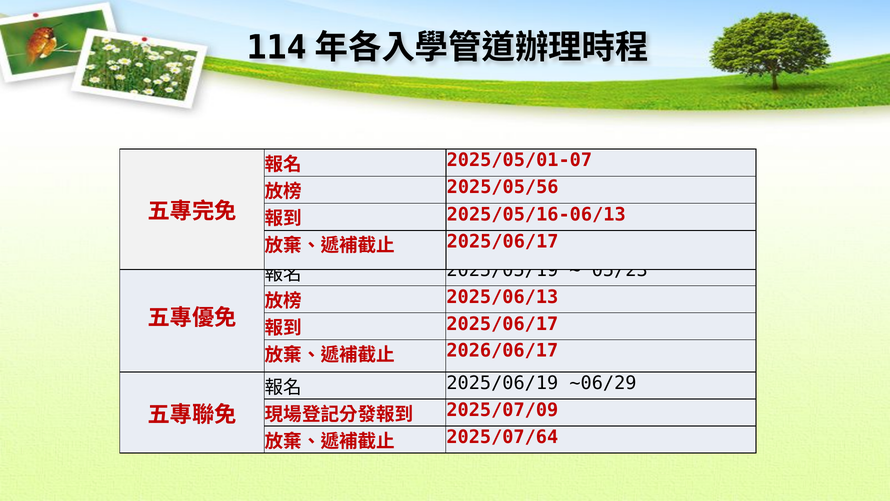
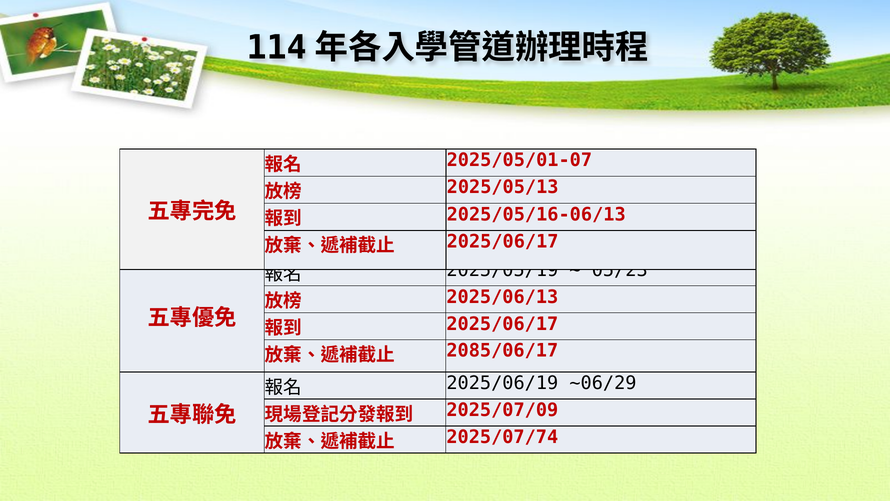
2025/05/56: 2025/05/56 -> 2025/05/13 (503, 187)
2026/06/17: 2026/06/17 -> 2085/06/17 (502, 351)
2025/07/64: 2025/07/64 -> 2025/07/74 (502, 437)
